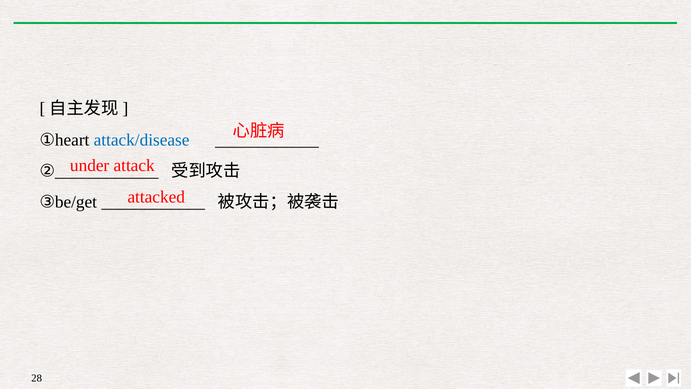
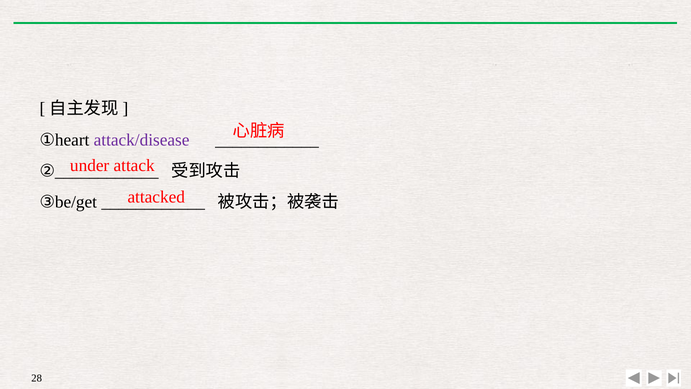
attack/disease colour: blue -> purple (142, 140)
